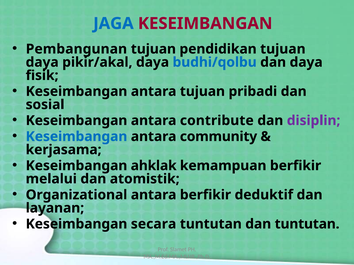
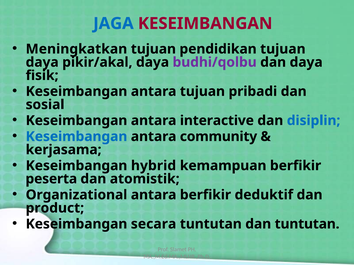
Pembangunan: Pembangunan -> Meningkatkan (76, 49)
budhi/qolbu colour: blue -> purple (215, 62)
contribute: contribute -> interactive (217, 121)
disiplin colour: purple -> blue (314, 121)
ahklak: ahklak -> hybrid (154, 166)
melalui: melalui -> peserta (51, 179)
layanan: layanan -> product (55, 208)
